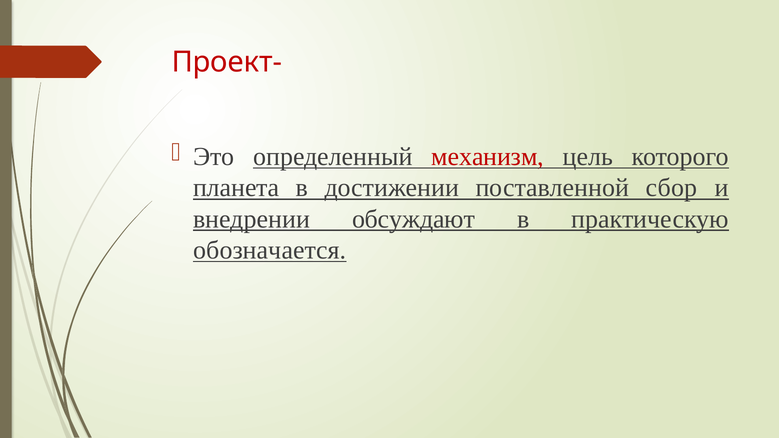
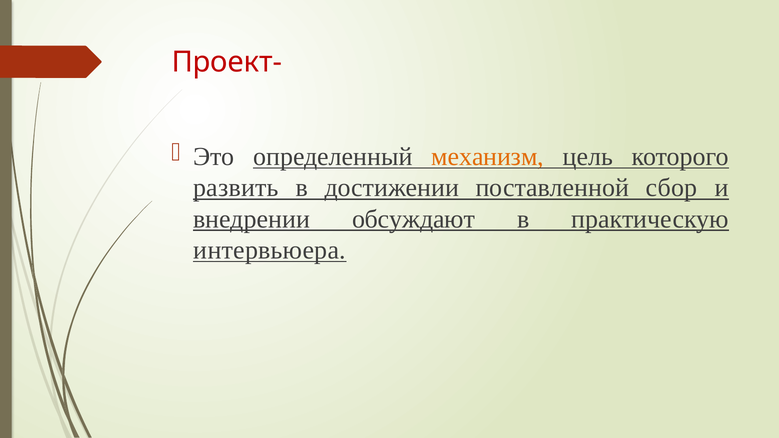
механизм colour: red -> orange (488, 157)
планета: планета -> развить (236, 188)
обозначается: обозначается -> интервьюера (270, 250)
